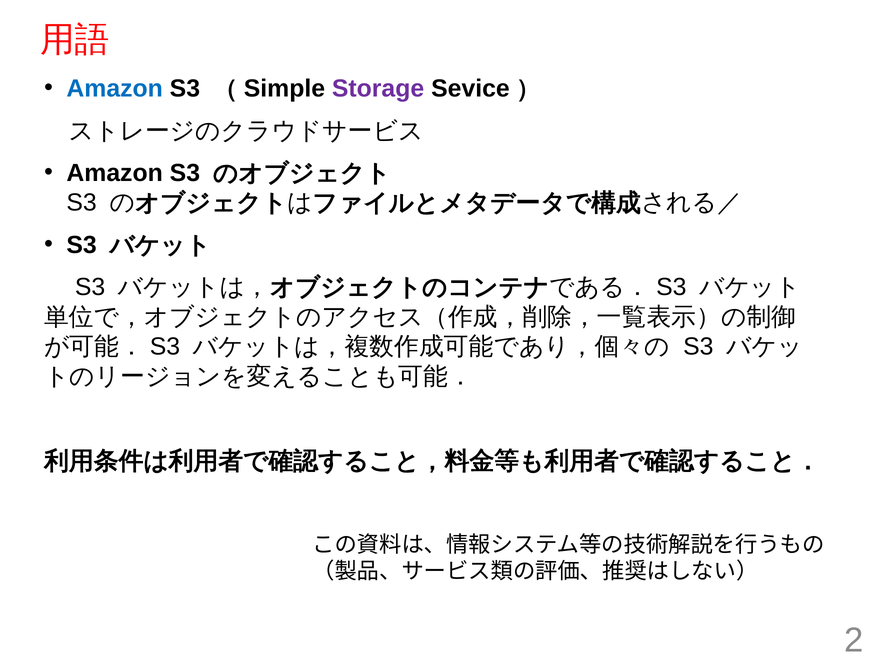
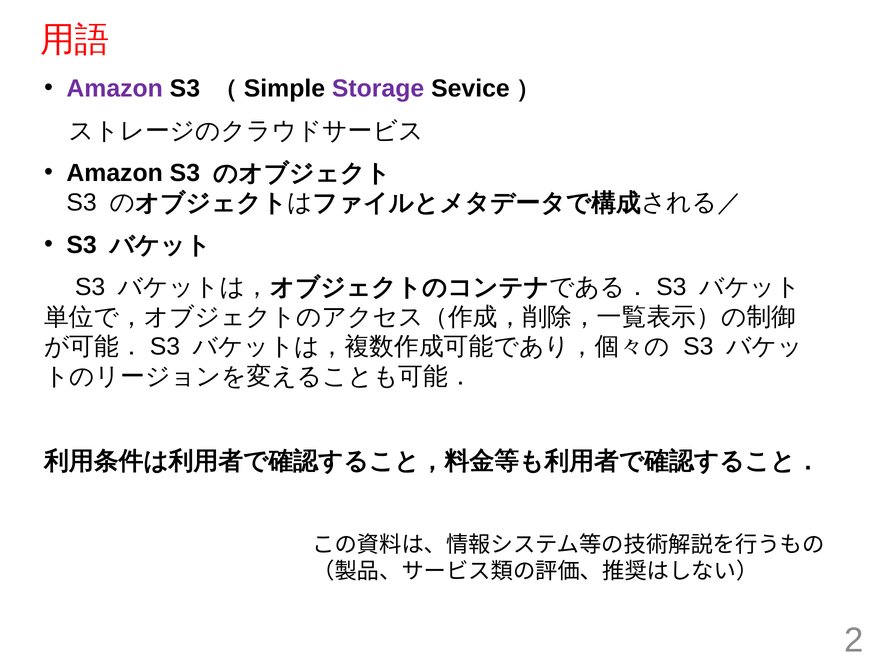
Amazon colour: blue -> purple (115, 89)
